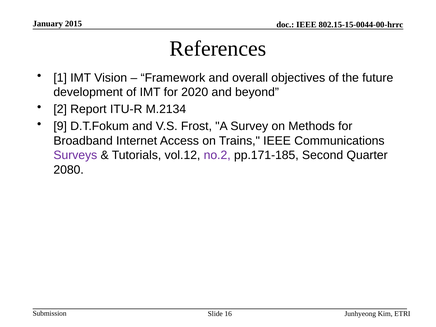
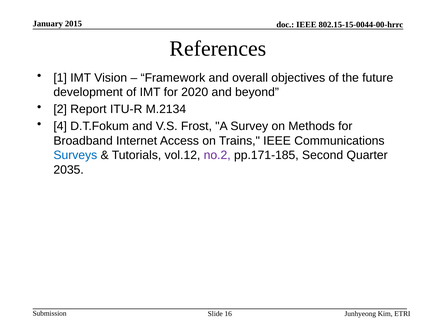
9: 9 -> 4 (60, 126)
Surveys colour: purple -> blue (75, 155)
2080: 2080 -> 2035 (69, 170)
